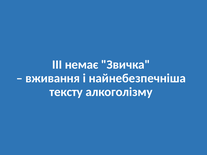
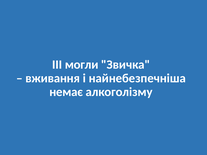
немає: немає -> могли (82, 65)
тексту: тексту -> немає (66, 92)
